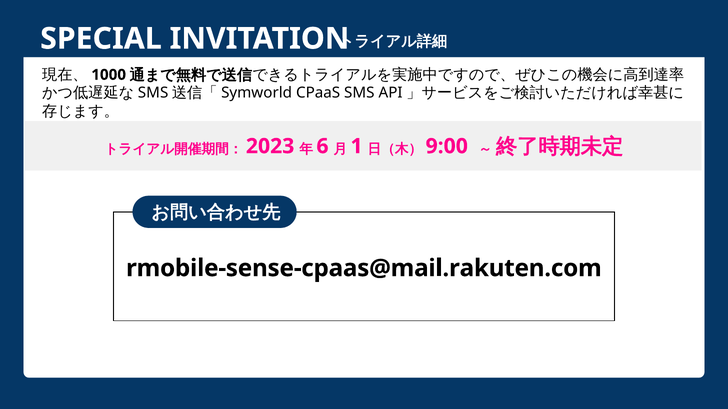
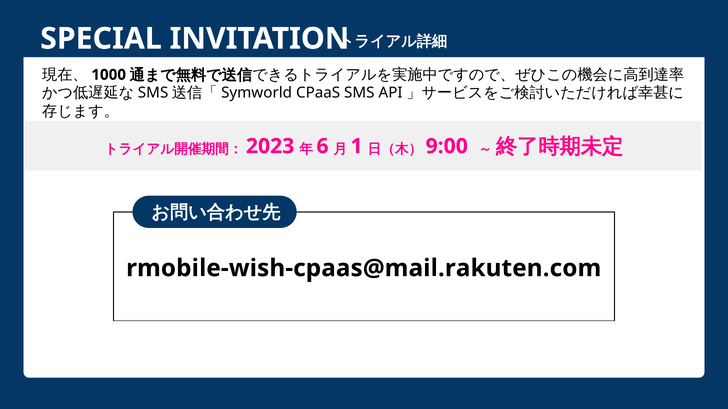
rmobile-sense-cpaas@mail.rakuten.com: rmobile-sense-cpaas@mail.rakuten.com -> rmobile-wish-cpaas@mail.rakuten.com (364, 268)
